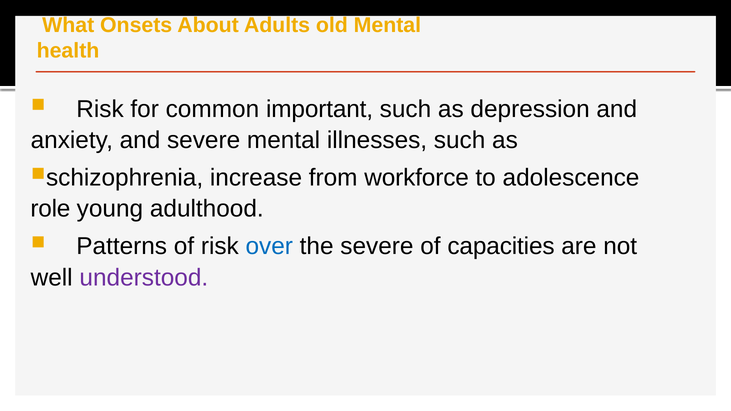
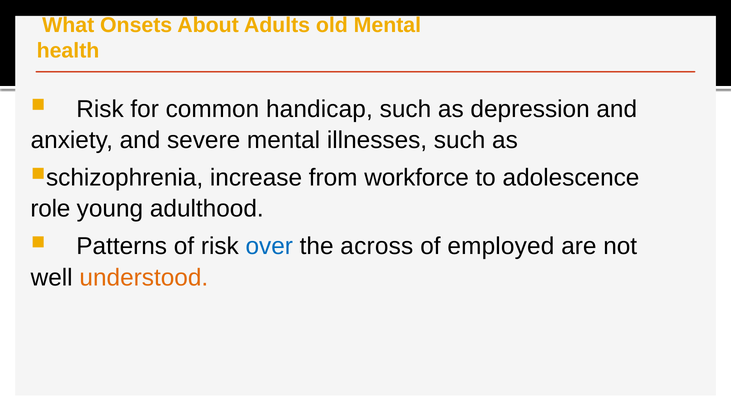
important: important -> handicap (319, 109)
the severe: severe -> across (377, 246)
capacities: capacities -> employed (501, 246)
understood colour: purple -> orange (144, 278)
